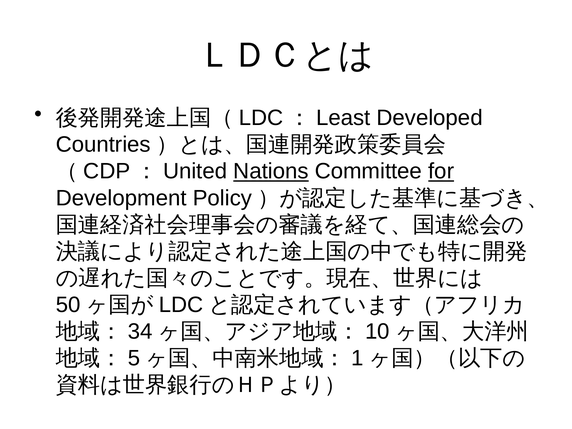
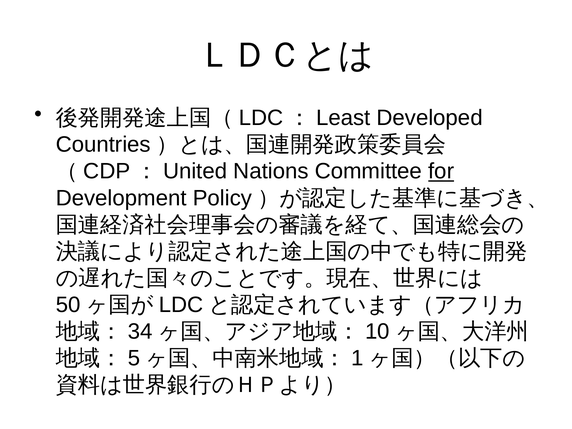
Nations underline: present -> none (271, 171)
